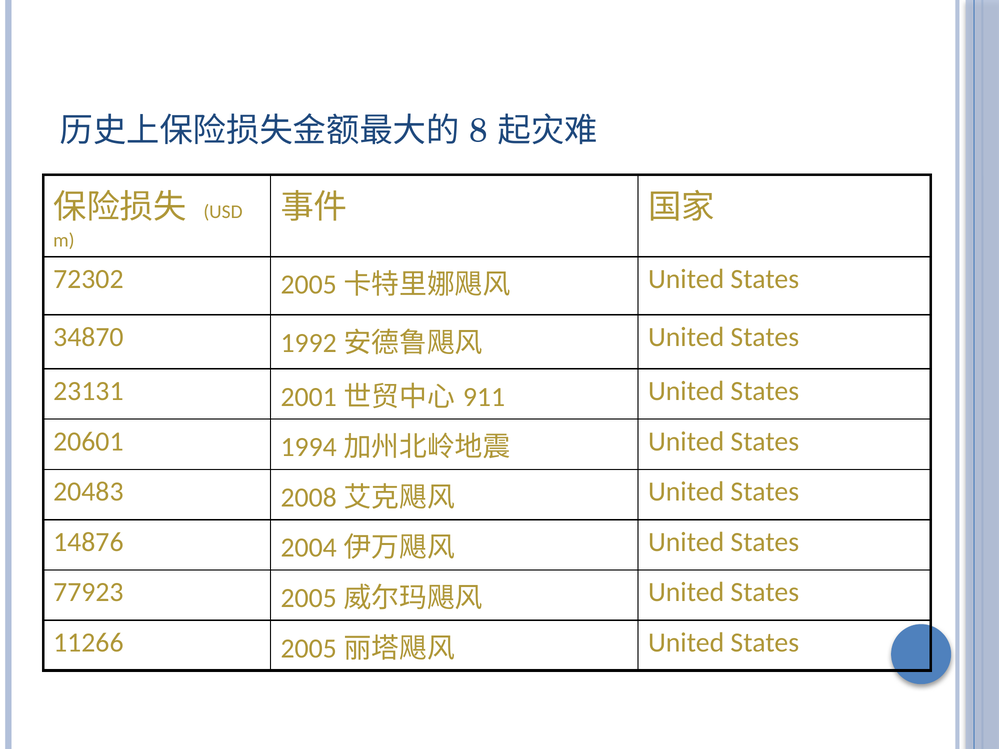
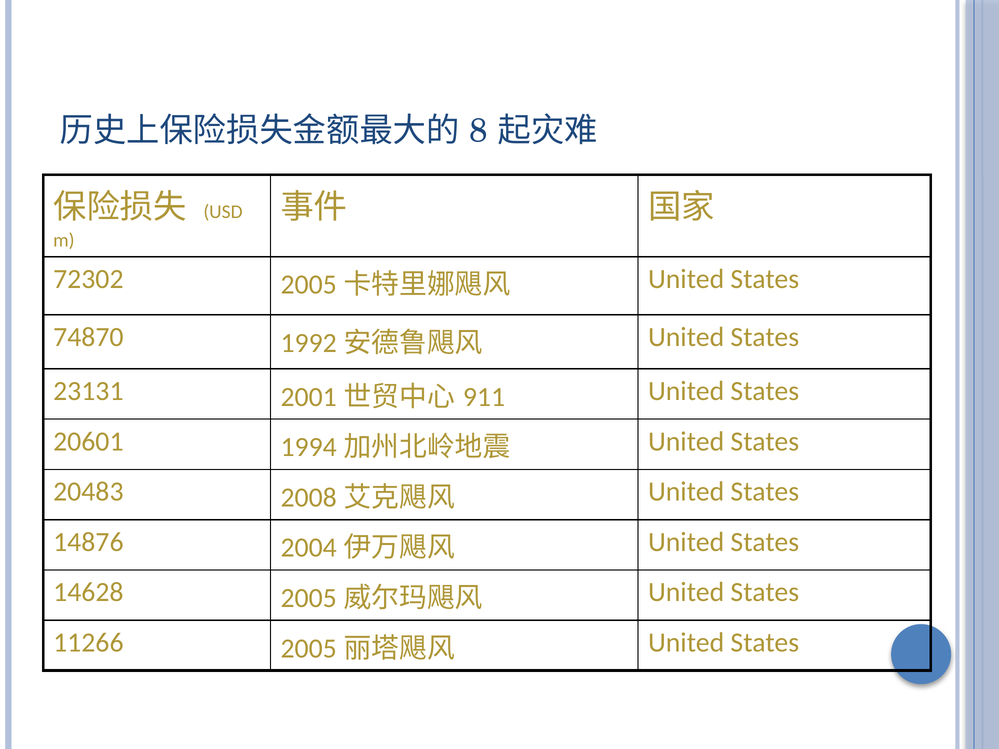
34870: 34870 -> 74870 (88, 337)
77923: 77923 -> 14628 (88, 592)
